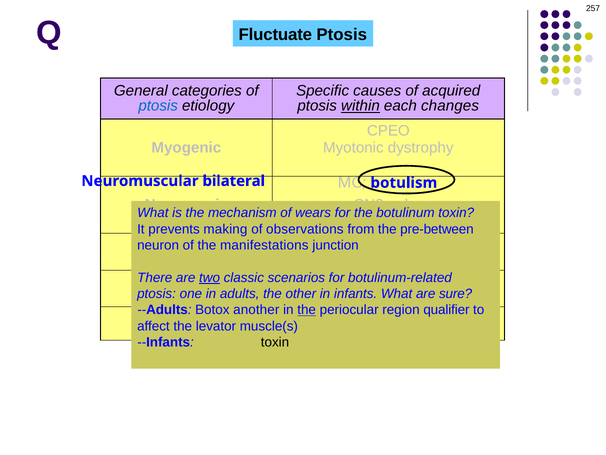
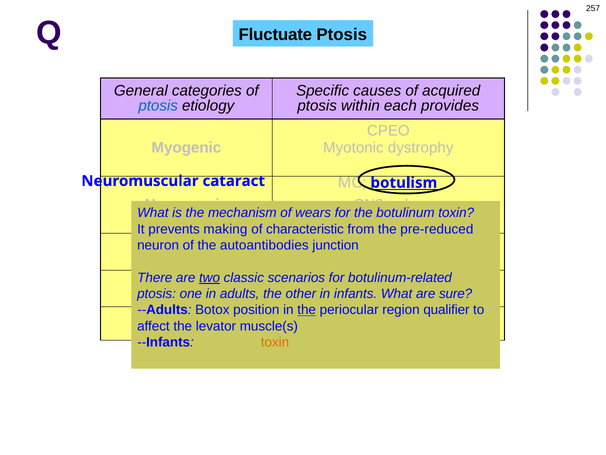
within underline: present -> none (360, 106)
changes: changes -> provides (450, 106)
bilateral: bilateral -> cataract (234, 181)
botulism underline: none -> present (404, 183)
observations: observations -> characteristic (305, 229)
pre-between: pre-between -> pre-reduced (437, 229)
manifestations: manifestations -> autoantibodies (264, 245)
another: another -> position (256, 310)
toxin colour: black -> orange (275, 342)
